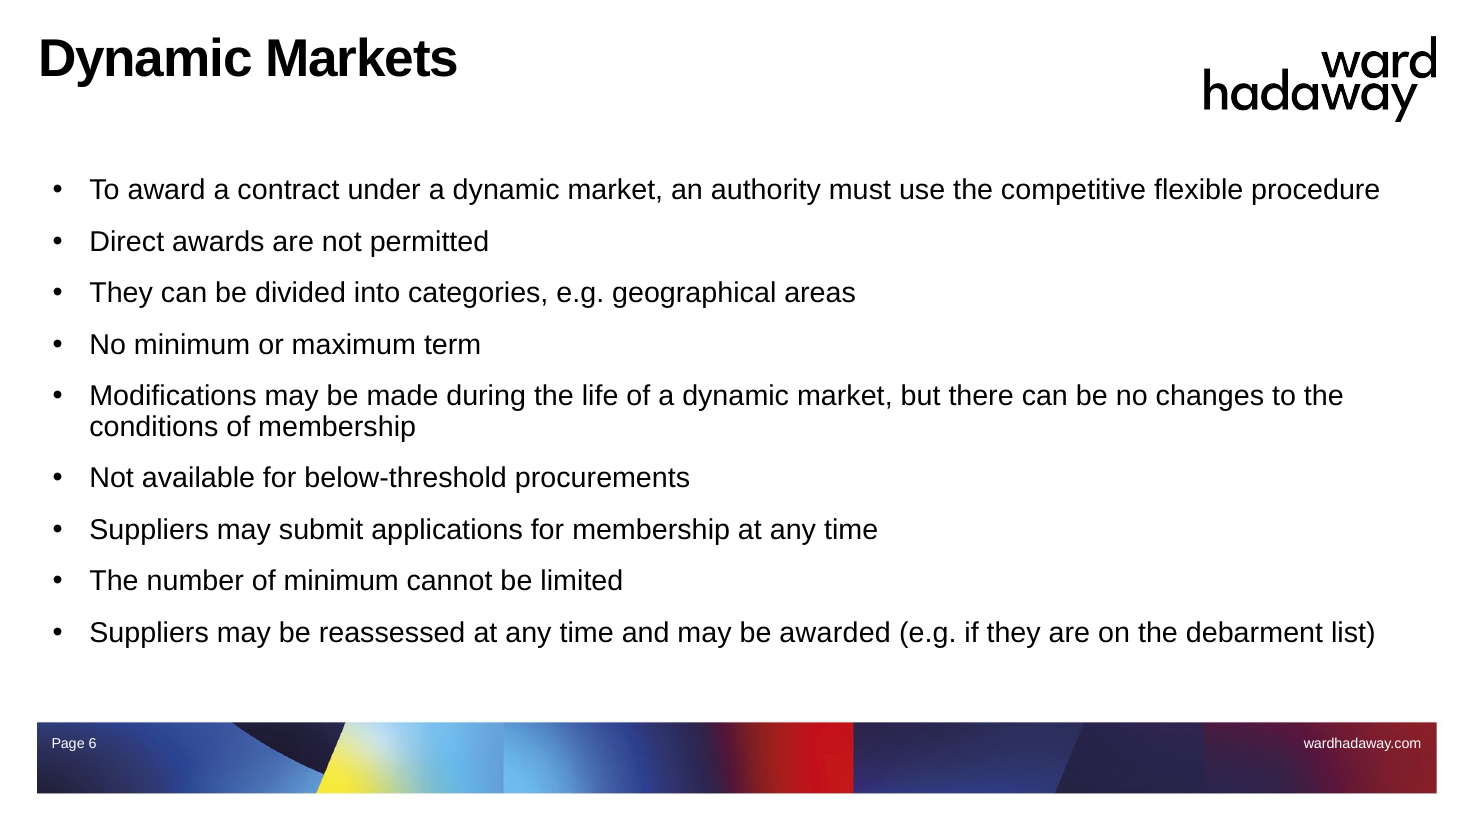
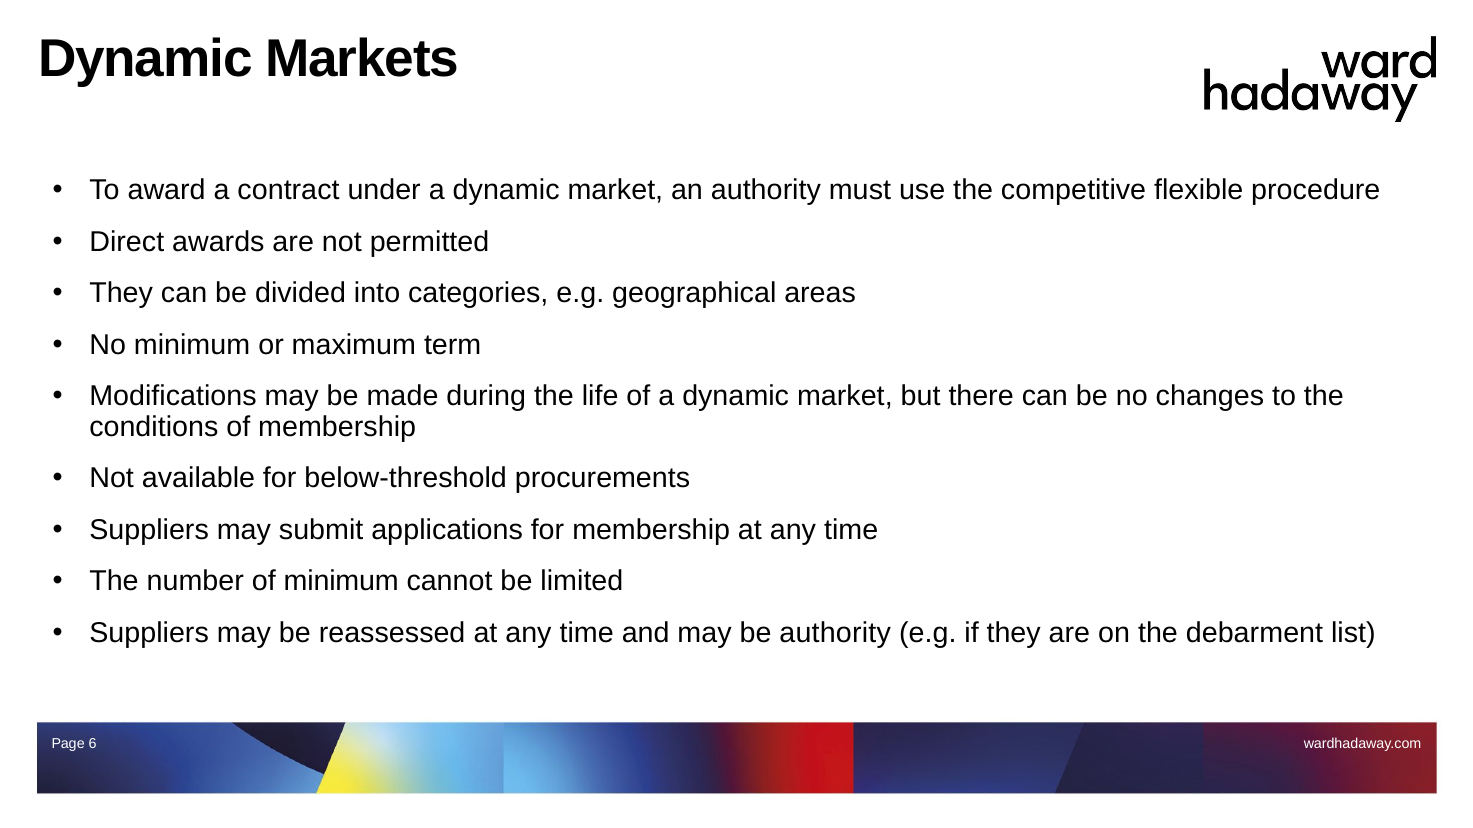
be awarded: awarded -> authority (835, 633)
